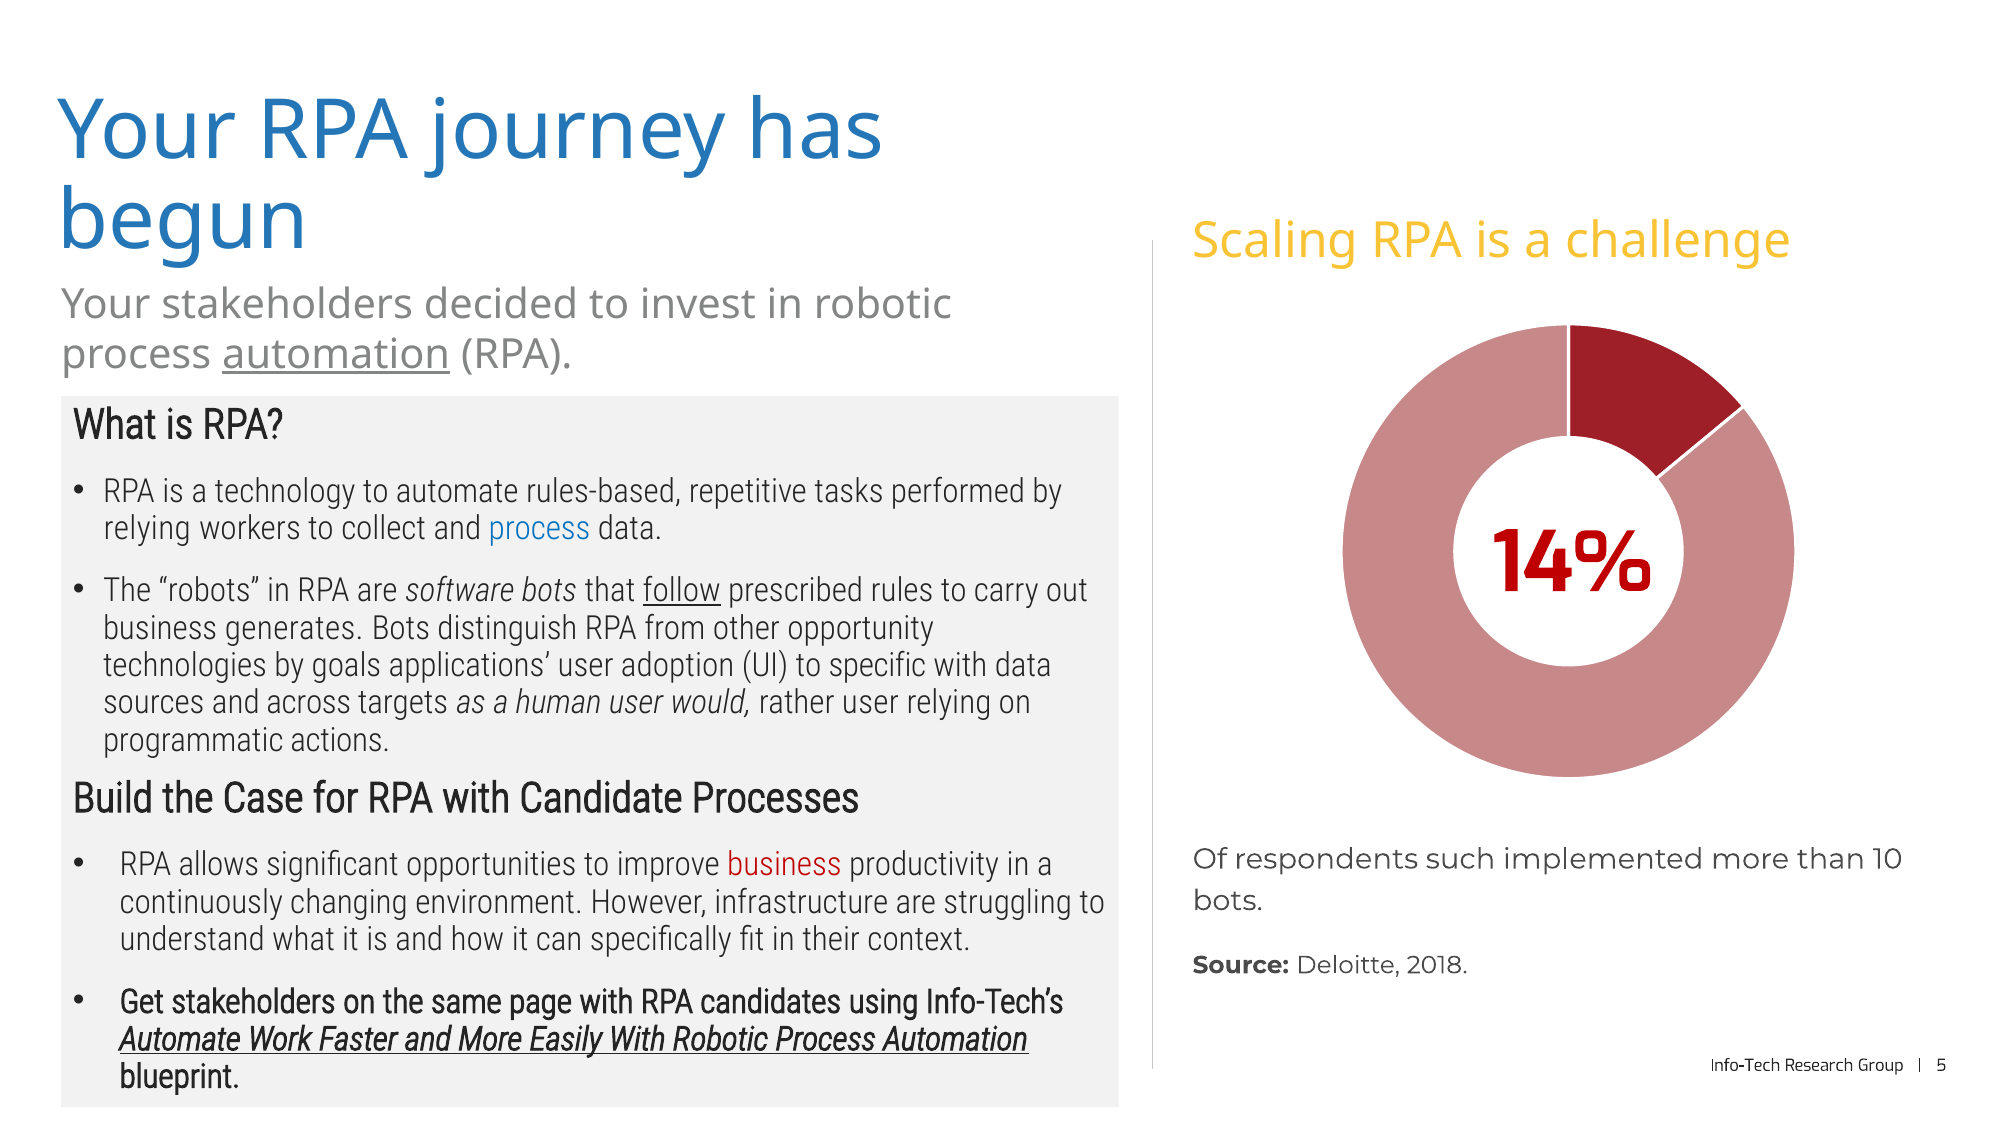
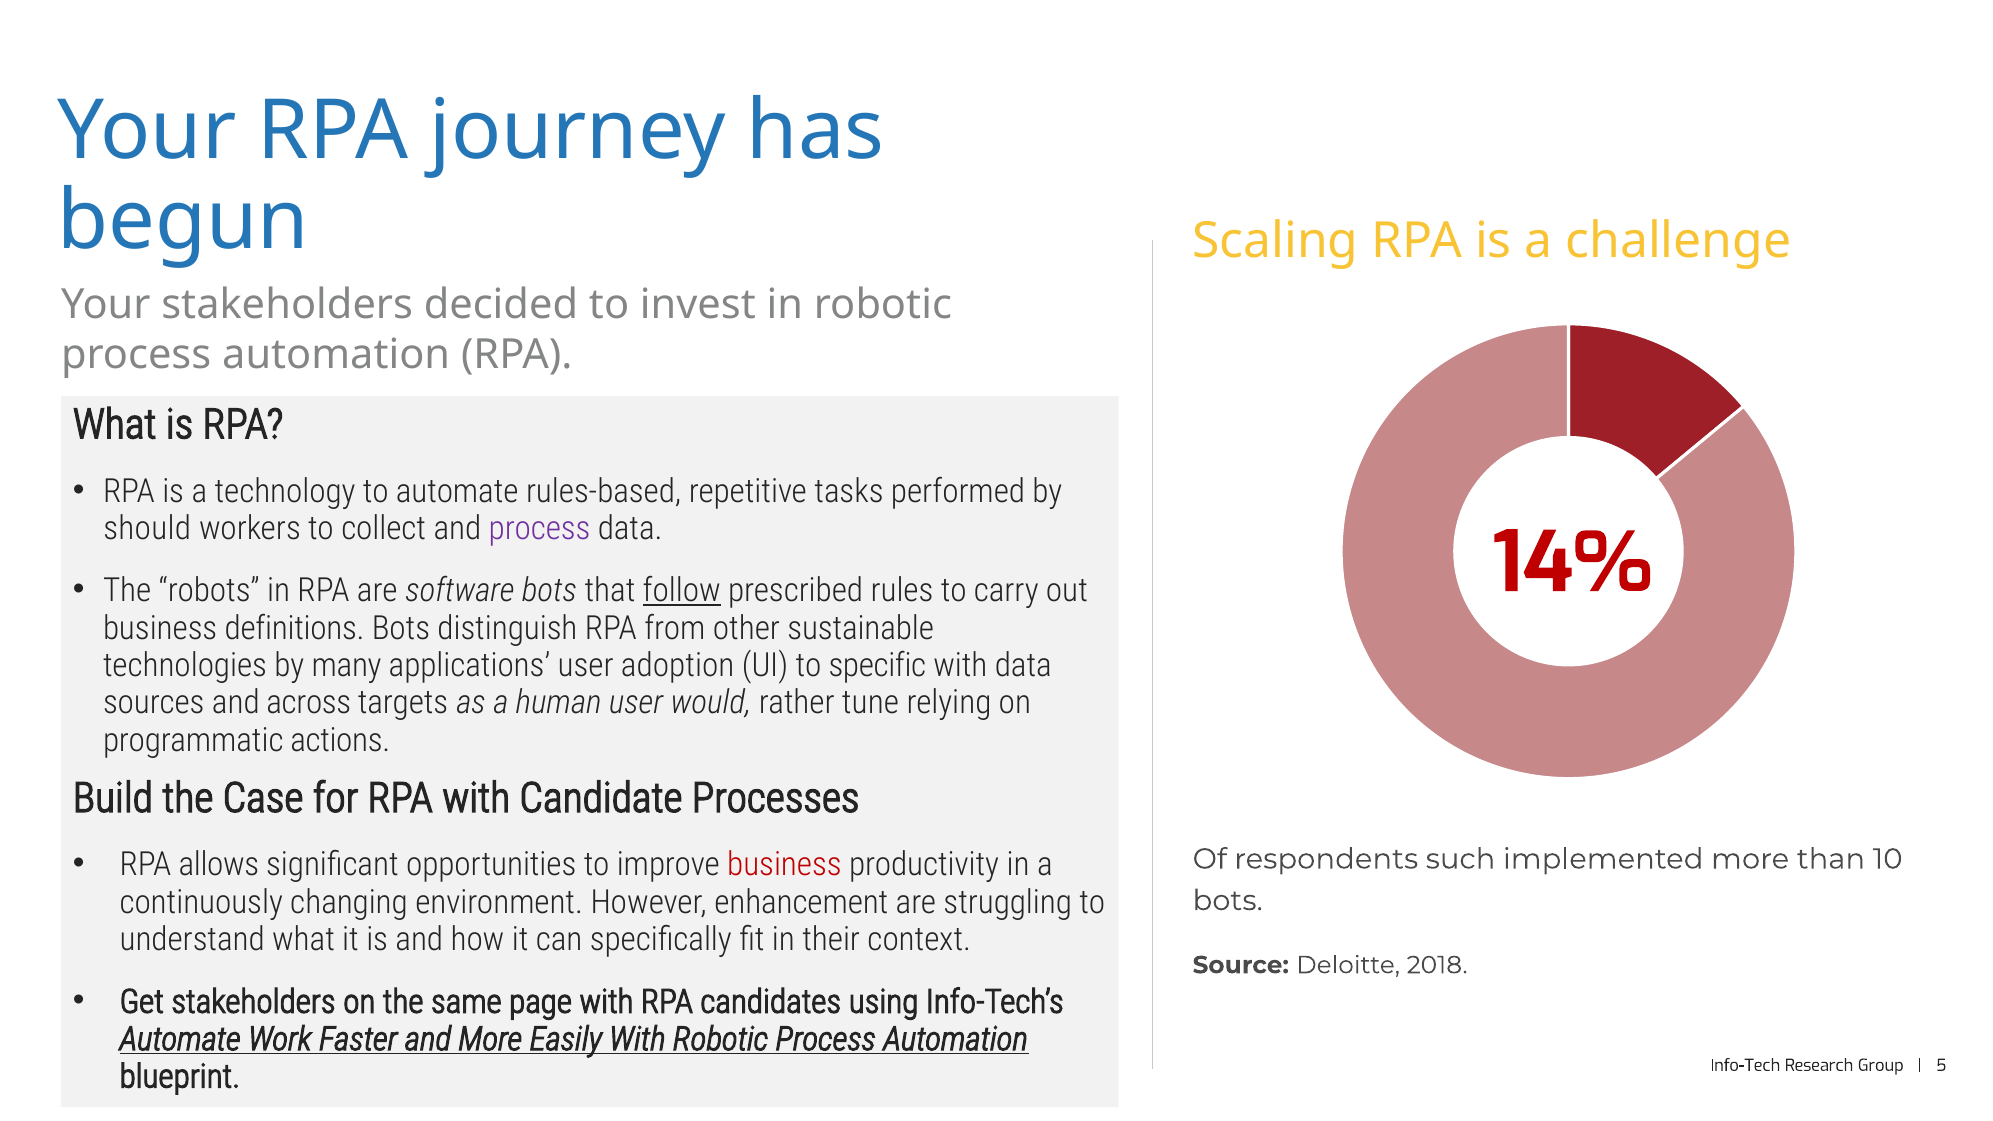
automation underline: present -> none (336, 355)
relying: relying -> should (147, 529)
process colour: blue -> purple (540, 529)
generates: generates -> definitions (295, 628)
opportunity: opportunity -> sustainable (861, 628)
goals: goals -> many (347, 665)
rather user: user -> tune (871, 703)
infrastructure: infrastructure -> enhancement (801, 902)
